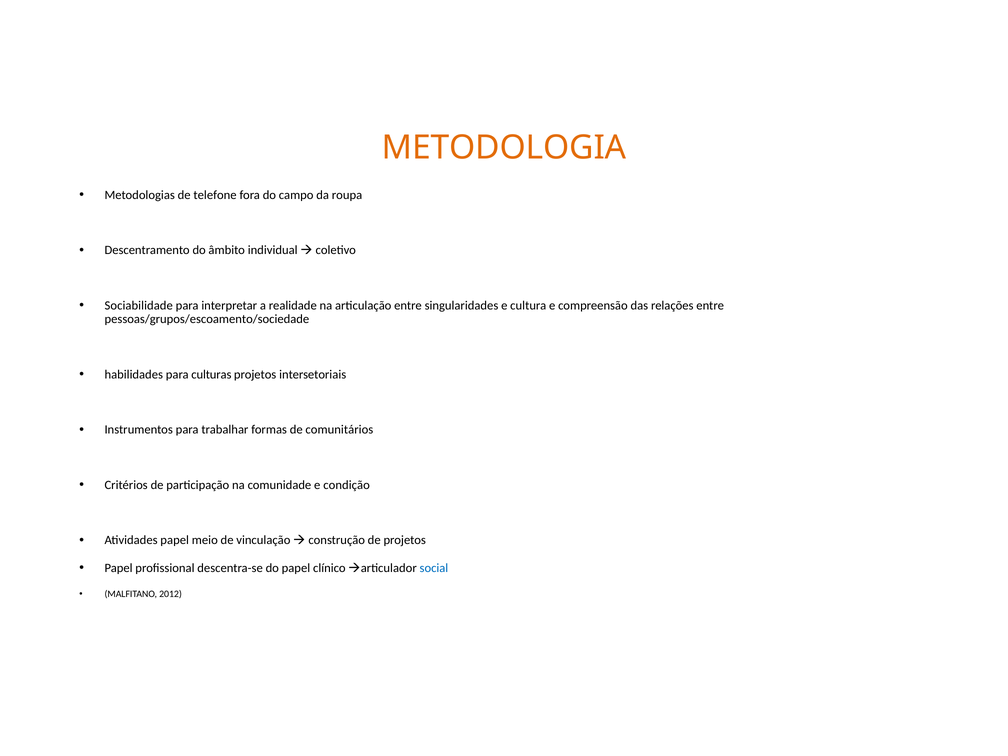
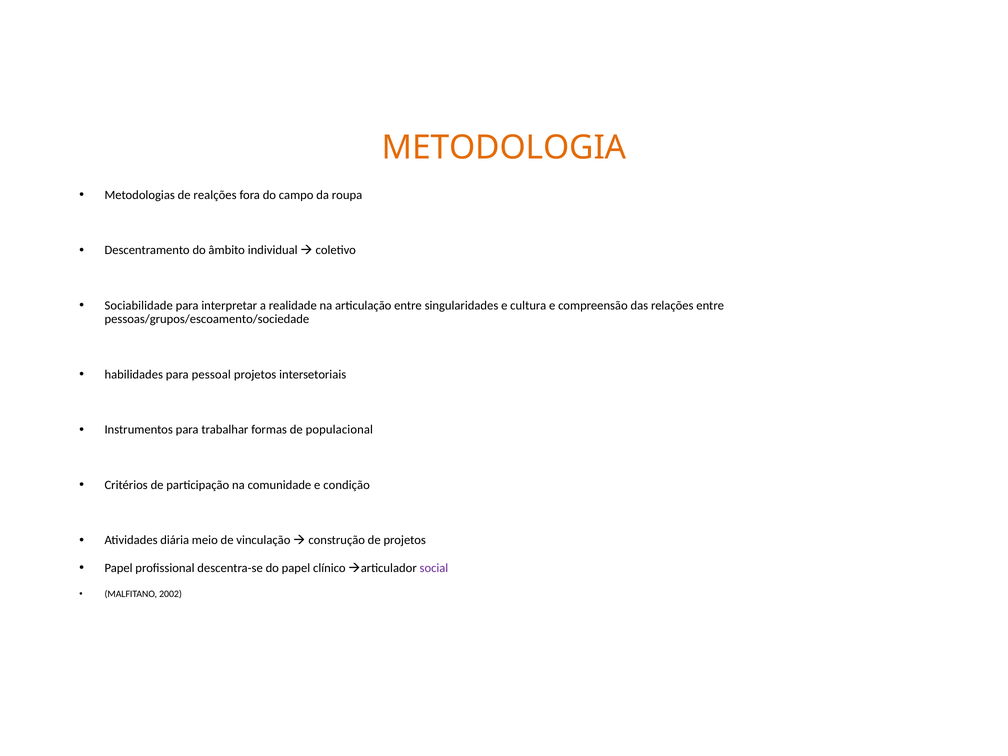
telefone: telefone -> realções (215, 195)
culturas: culturas -> pessoal (211, 374)
comunitários: comunitários -> populacional (339, 430)
Atividades papel: papel -> diária (175, 540)
social colour: blue -> purple (434, 568)
2012: 2012 -> 2002 (171, 594)
